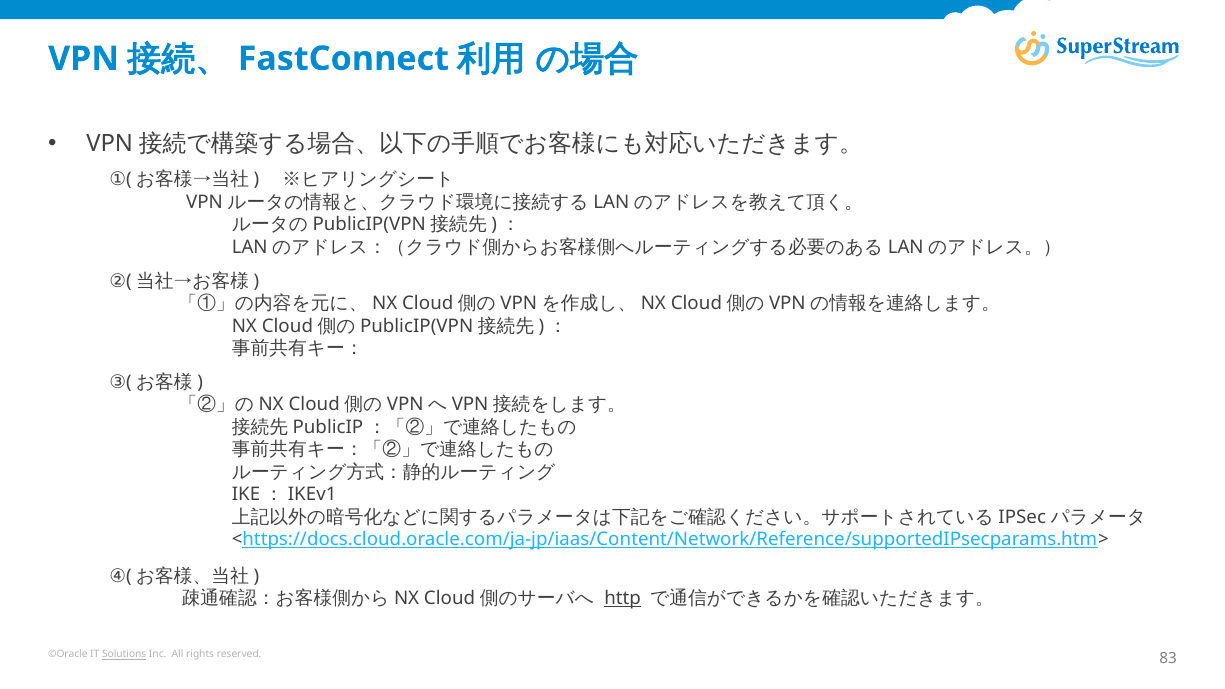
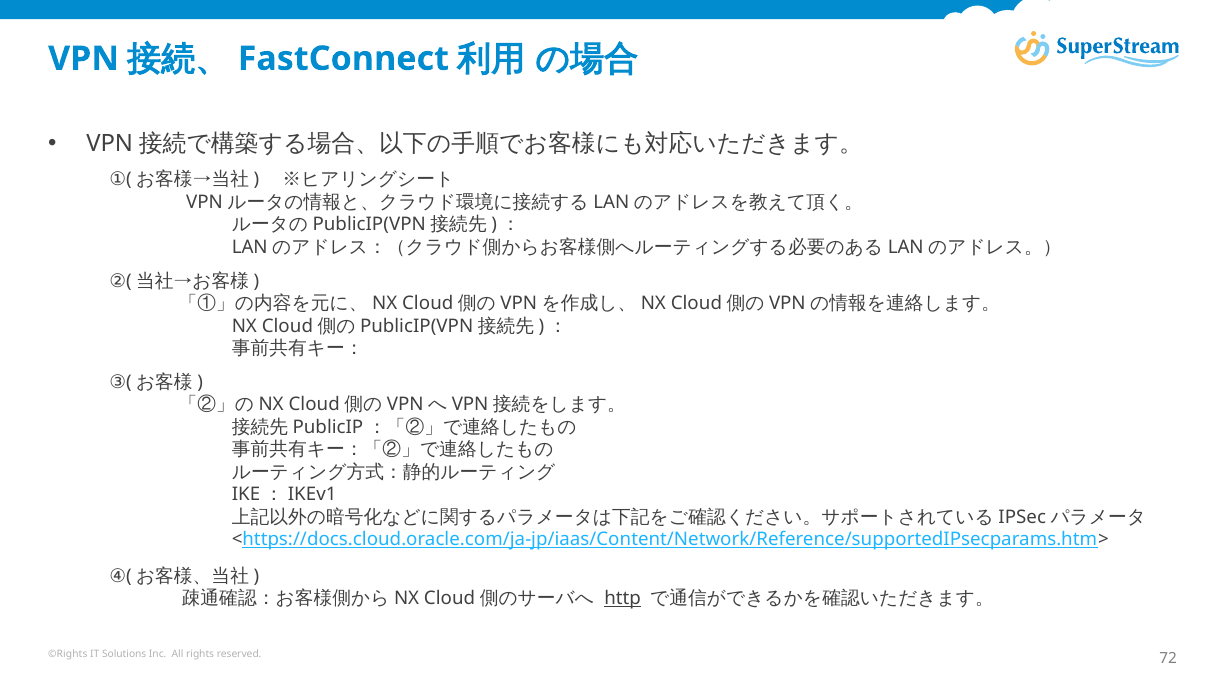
©Oracle: ©Oracle -> ©Rights (68, 655)
Solutions underline: present -> none (124, 655)
83: 83 -> 72 (1168, 659)
